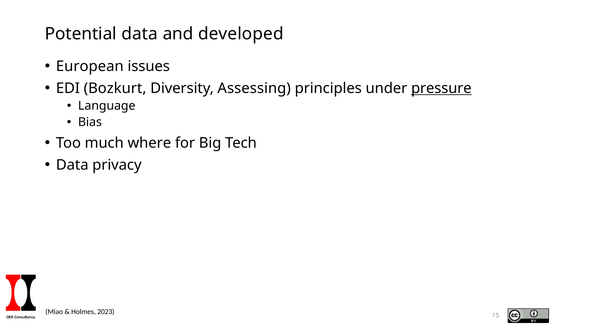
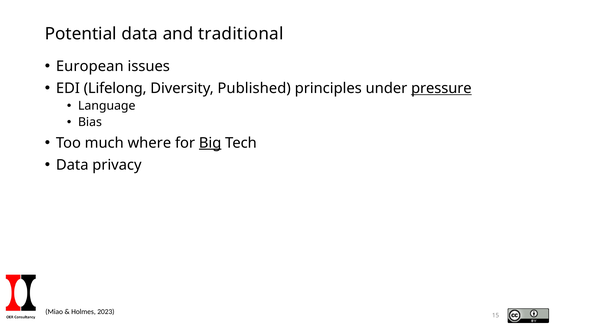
developed: developed -> traditional (241, 34)
Bozkurt: Bozkurt -> Lifelong (115, 88)
Assessing: Assessing -> Published (254, 88)
Big underline: none -> present (210, 143)
